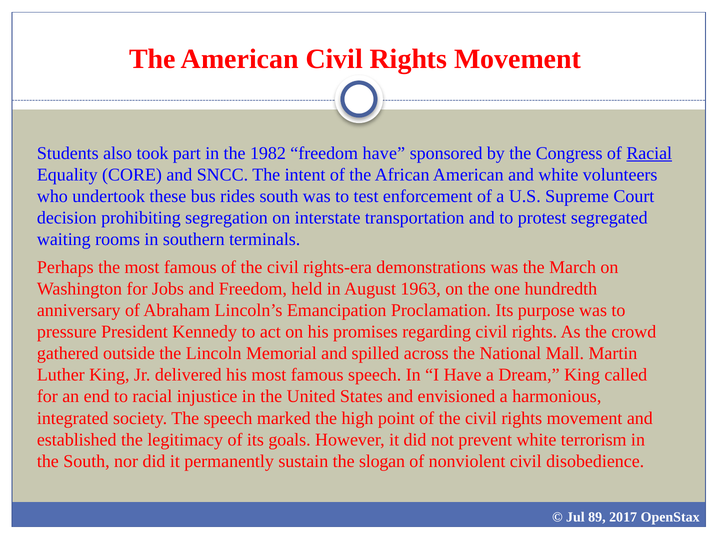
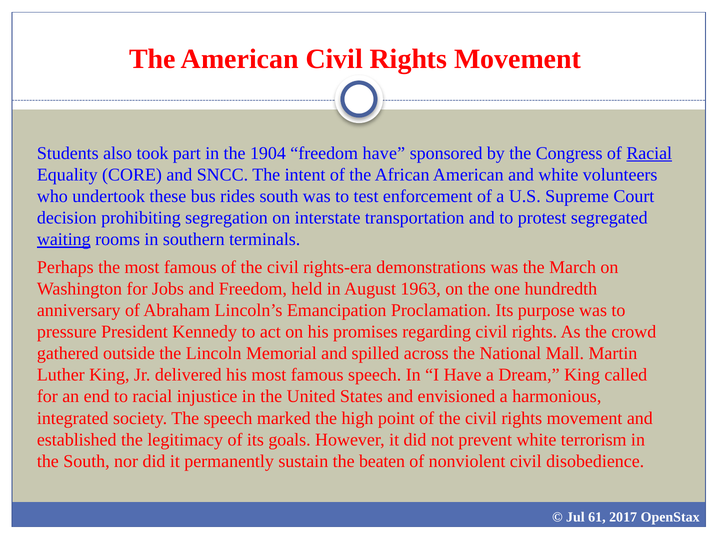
1982: 1982 -> 1904 (268, 153)
waiting underline: none -> present (64, 239)
slogan: slogan -> beaten (382, 461)
89: 89 -> 61 (597, 517)
